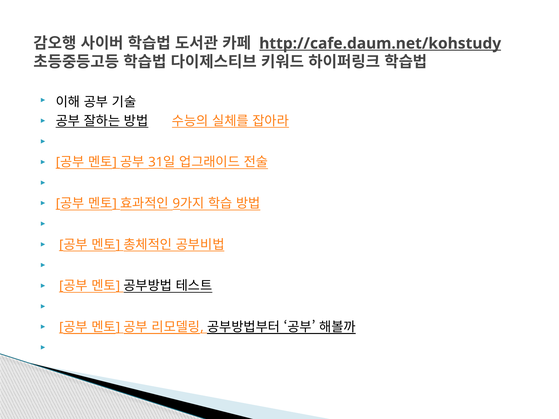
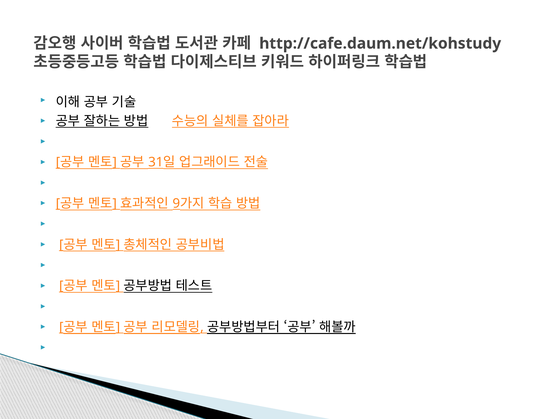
http://cafe.daum.net/kohstudy underline: present -> none (380, 43)
